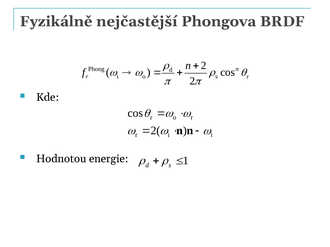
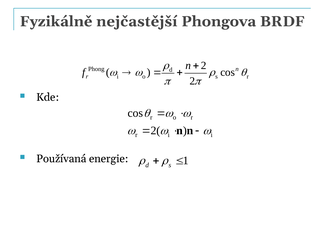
Hodnotou: Hodnotou -> Používaná (61, 159)
